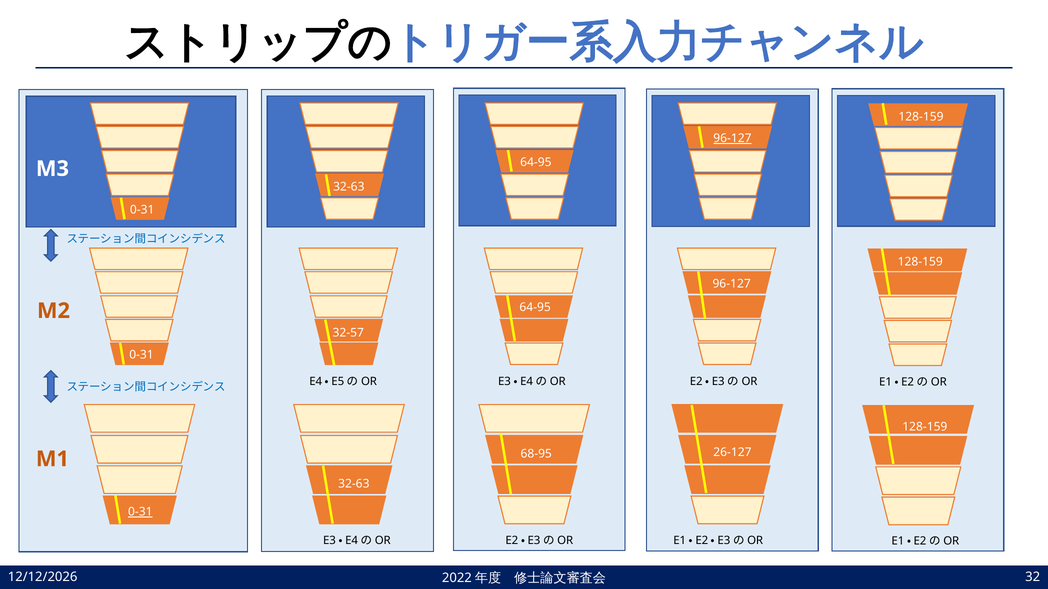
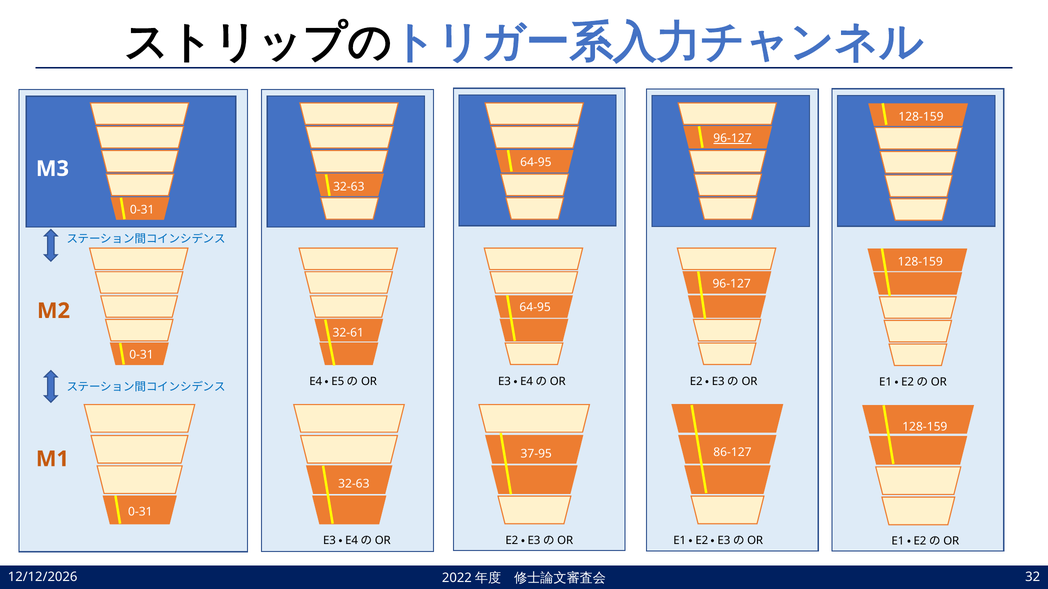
32-57: 32-57 -> 32-61 (348, 333)
26-127: 26-127 -> 86-127 (732, 452)
68-95: 68-95 -> 37-95 (536, 454)
0-31 underline: present -> none (140, 512)
